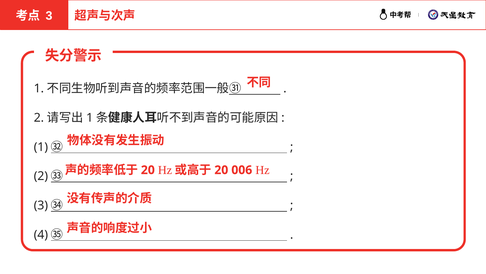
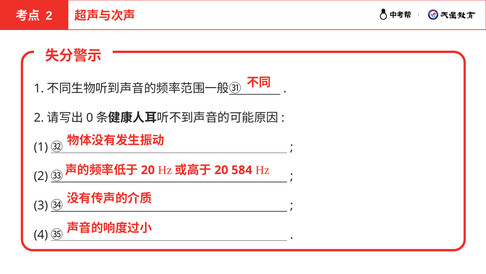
3: 3 -> 2 (49, 16)
1: 1 -> 0 (90, 117)
006: 006 -> 584 (242, 170)
